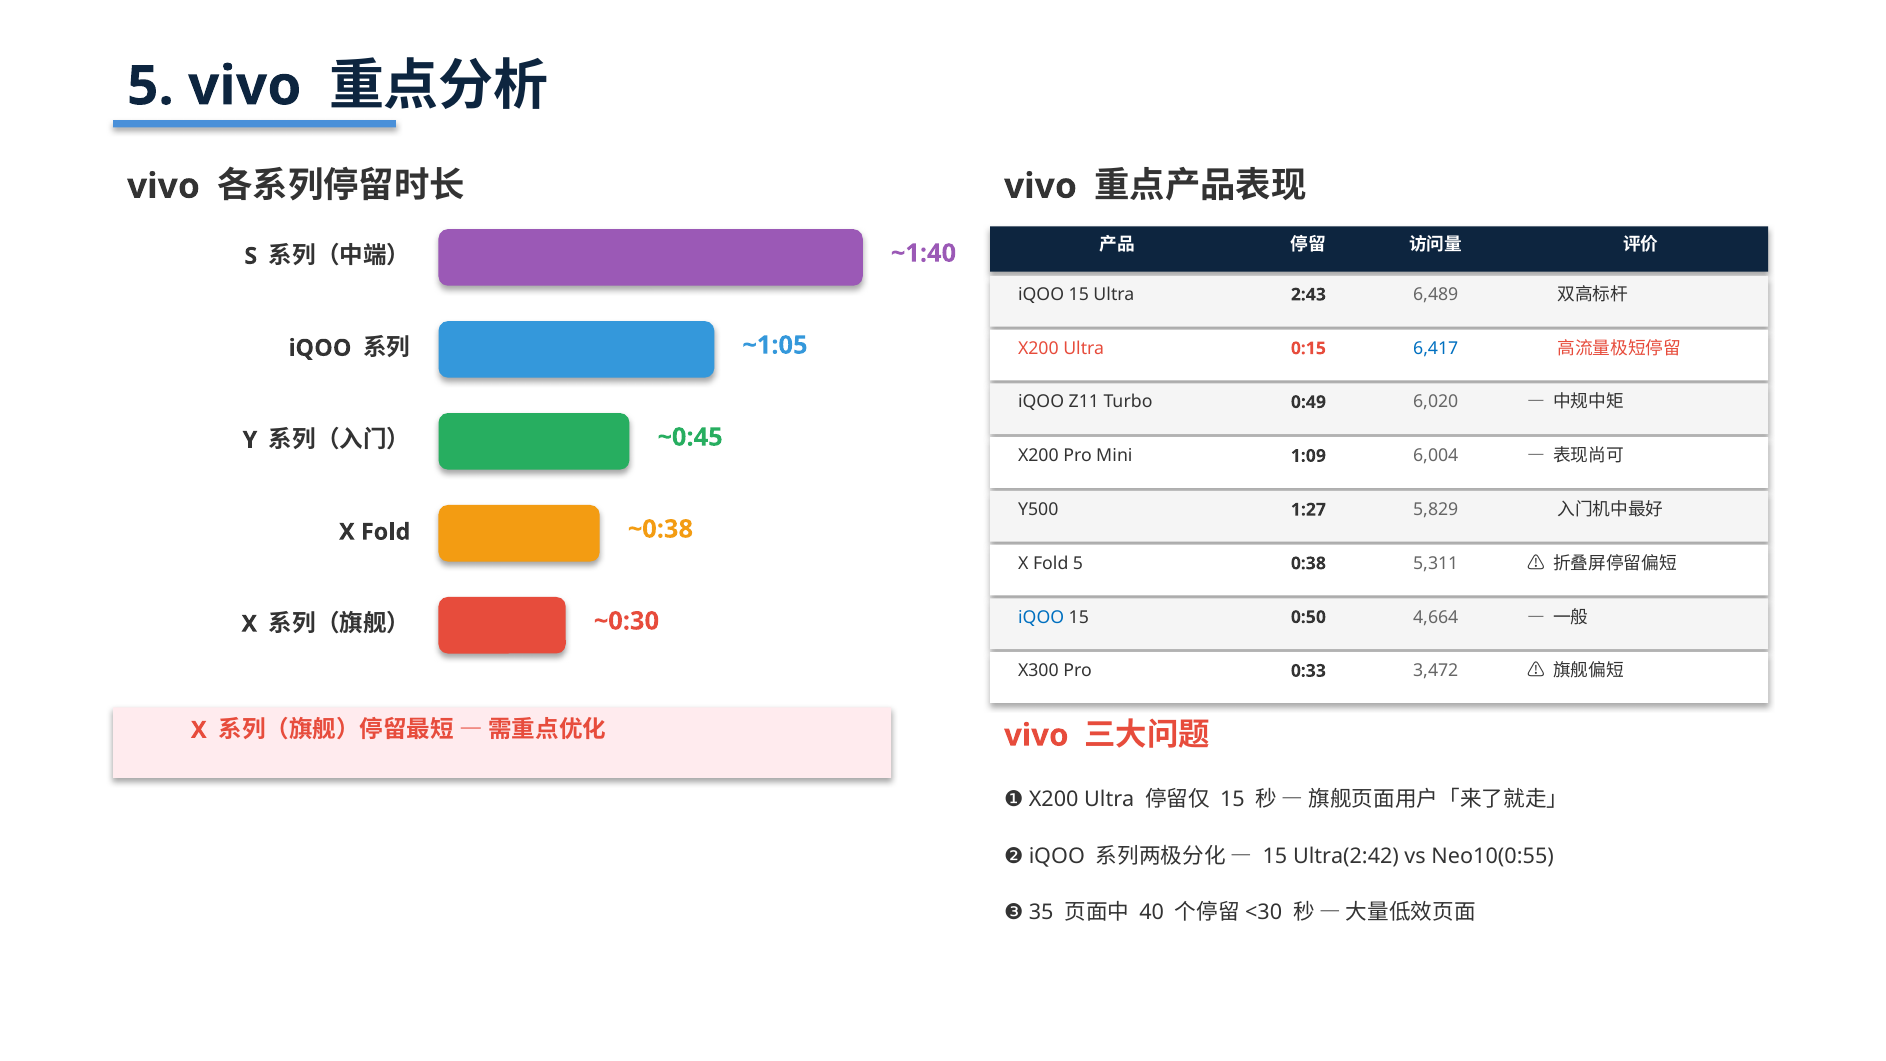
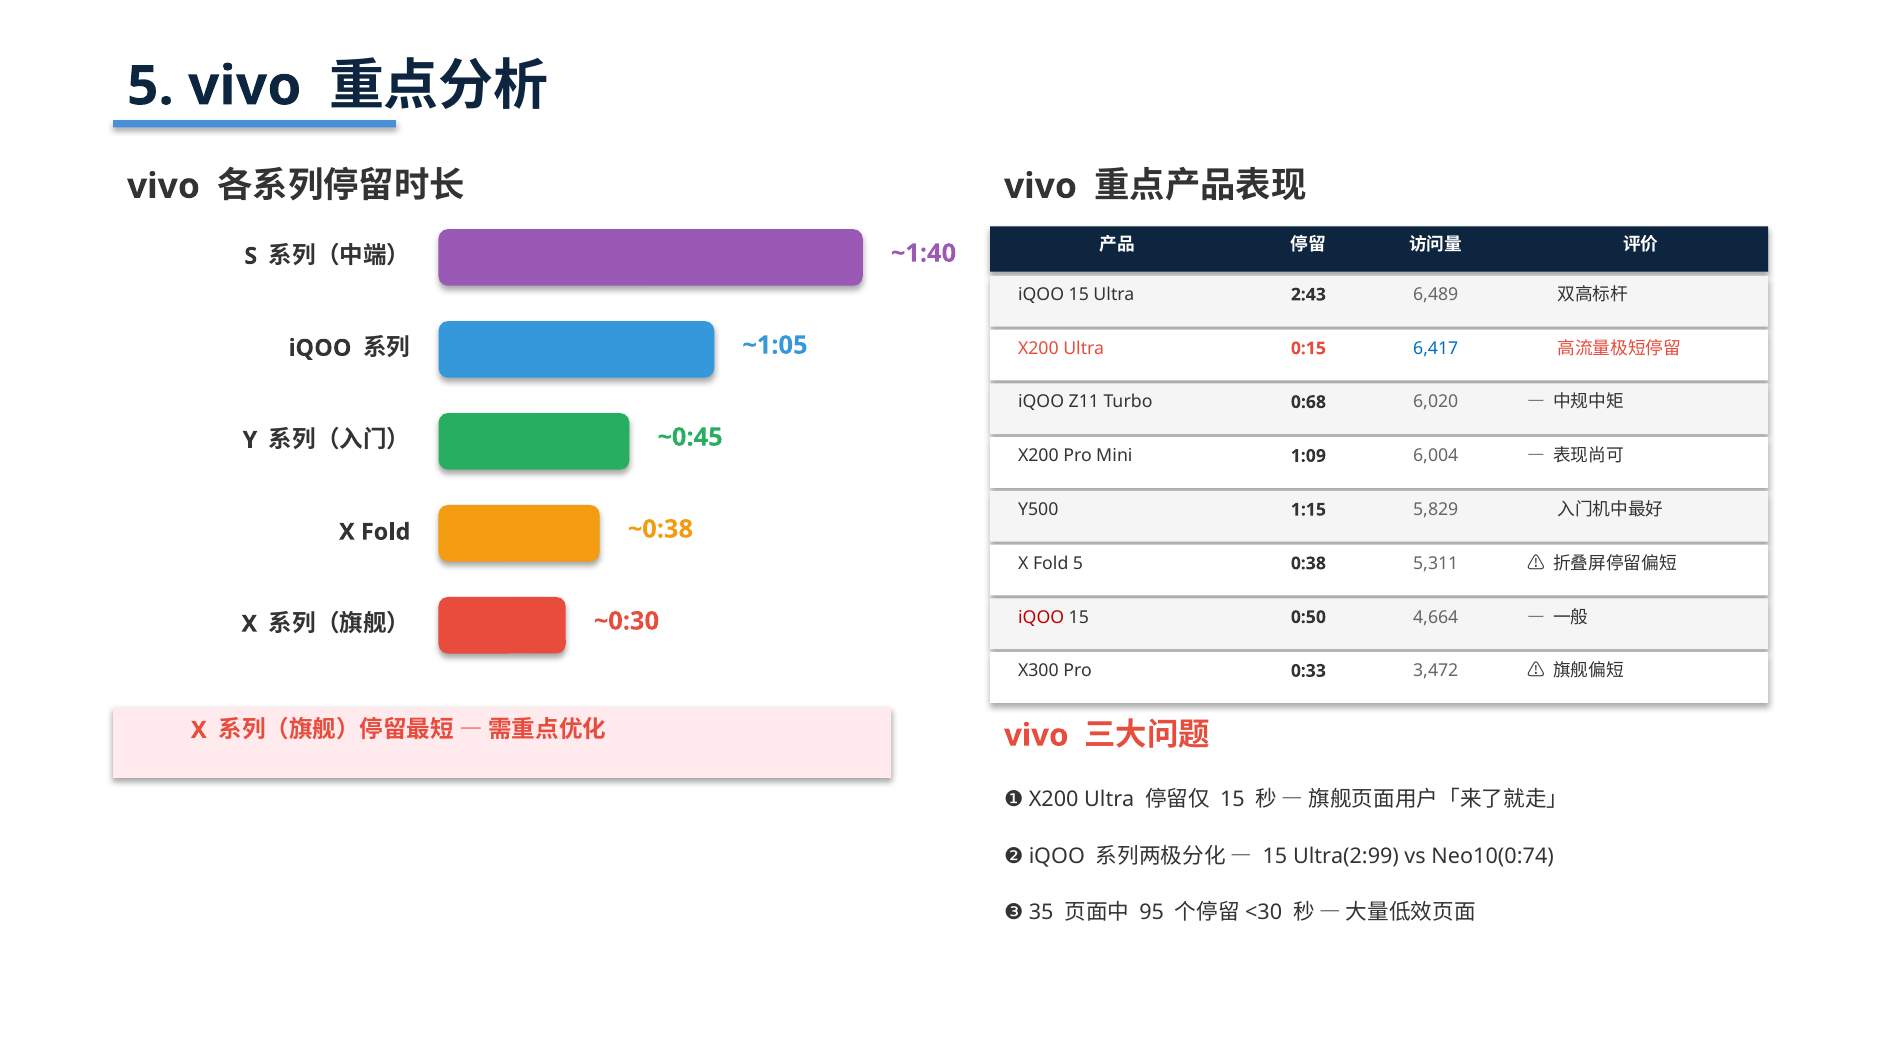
0:49: 0:49 -> 0:68 (1308, 402)
1:27: 1:27 -> 1:15 (1308, 510)
iQOO colour: blue -> red (1041, 617)
Ultra(2:42: Ultra(2:42 -> Ultra(2:99 (1346, 856)
Neo10(0:55: Neo10(0:55 -> Neo10(0:74 (1493, 856)
40: 40 -> 95 (1152, 913)
